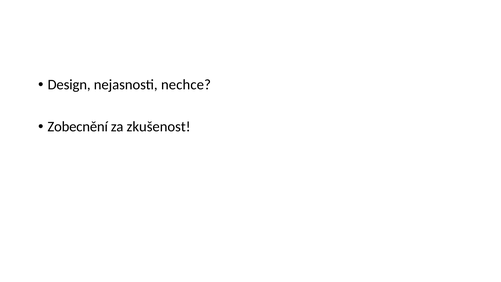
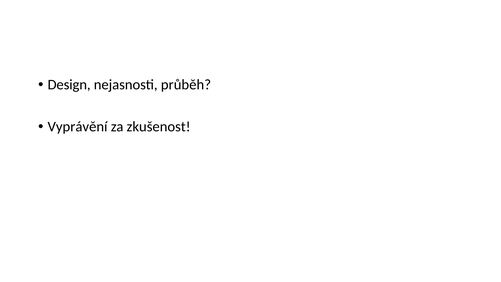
nechce: nechce -> průběh (186, 85)
Zobecnění: Zobecnění -> Vyprávění (78, 127)
